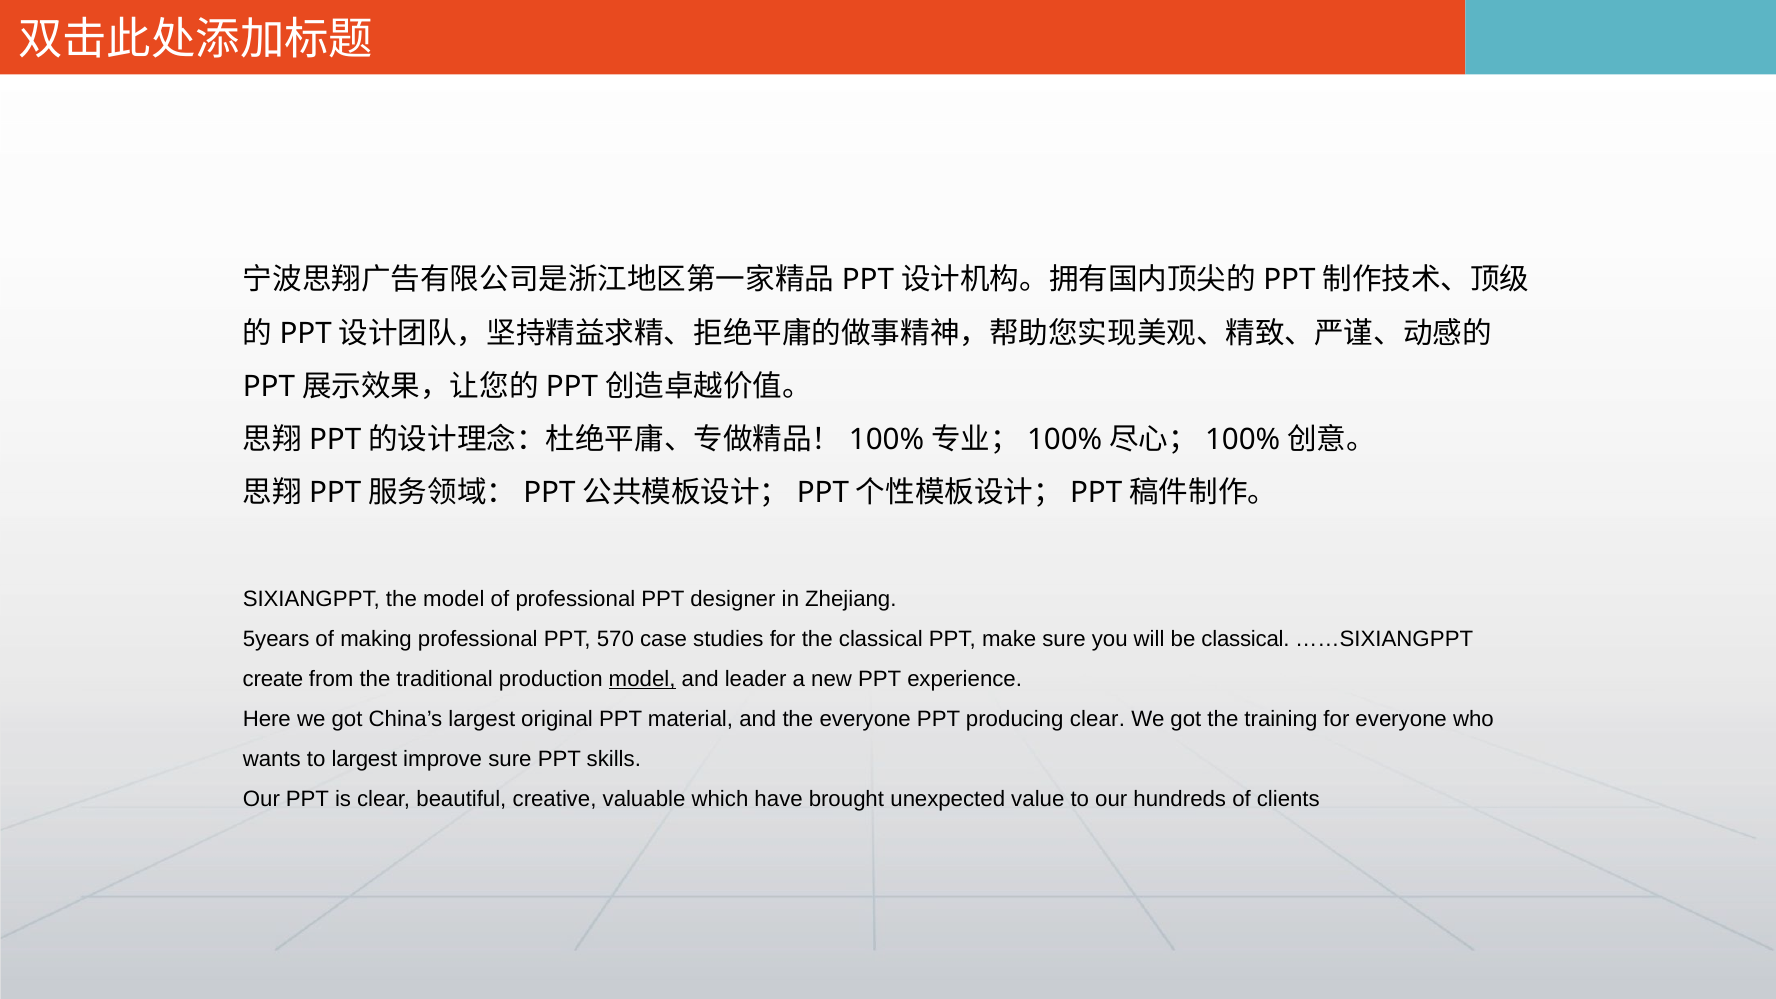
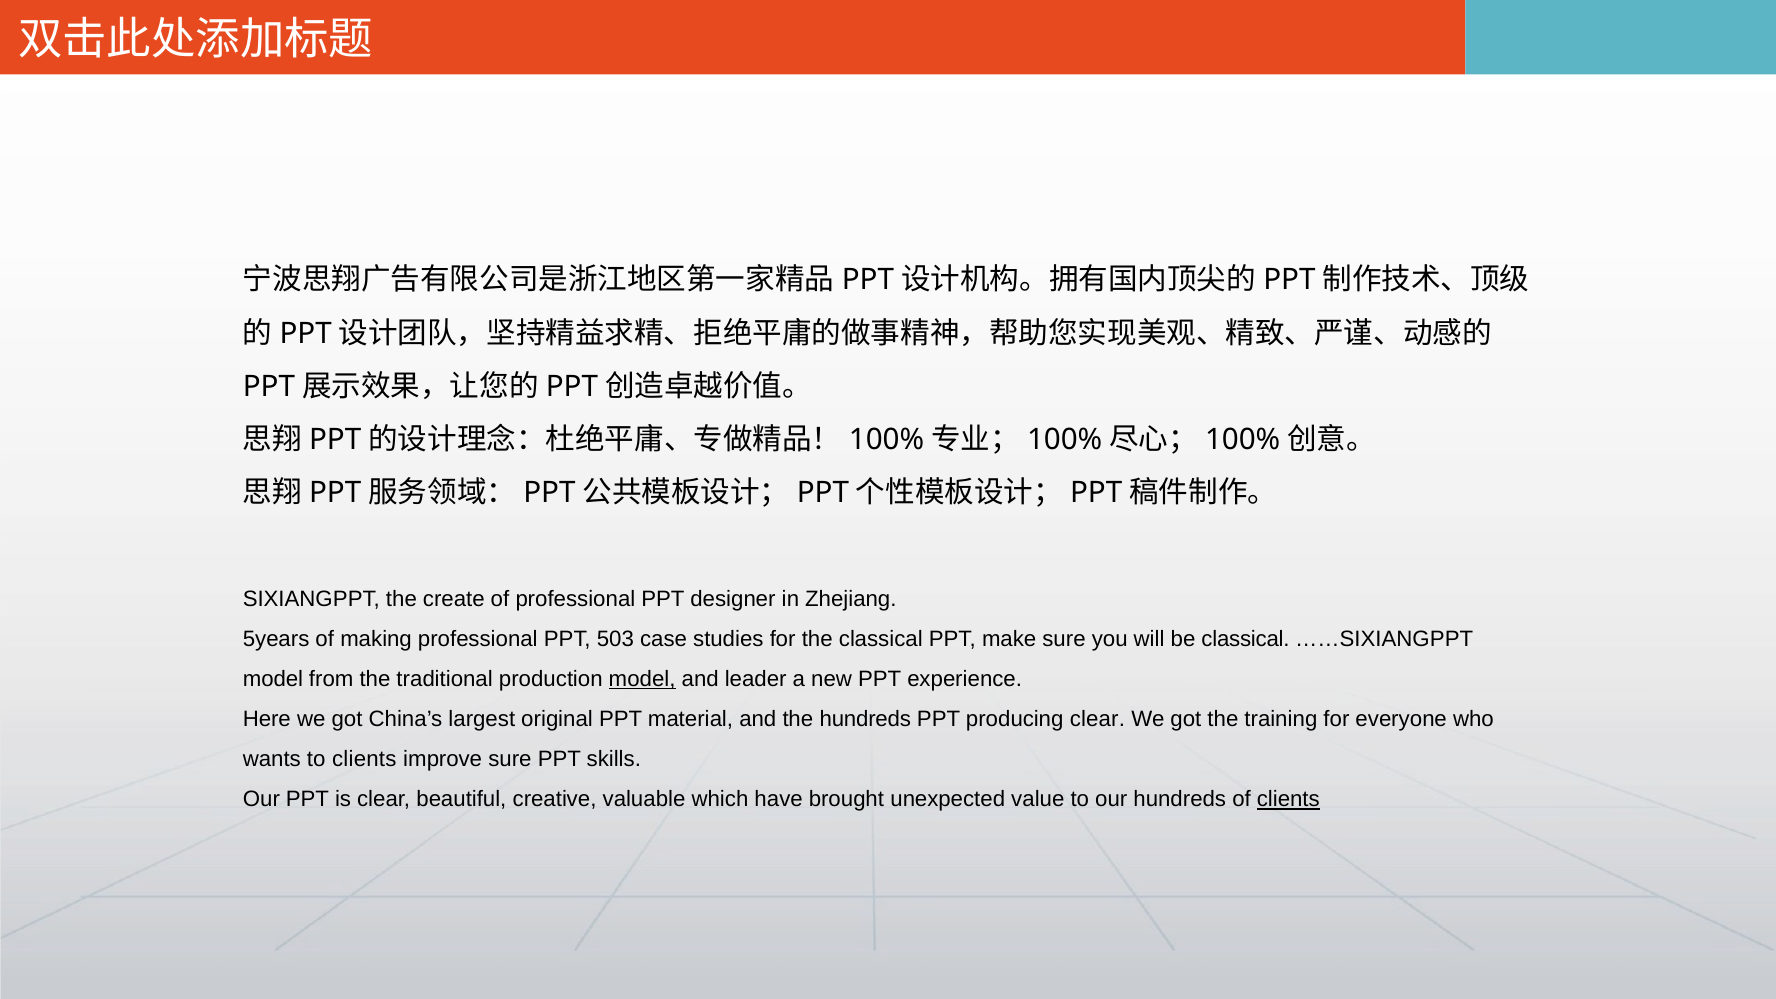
the model: model -> create (454, 599)
570: 570 -> 503 (615, 639)
create: create -> model (273, 679)
the everyone: everyone -> hundreds (865, 719)
to largest: largest -> clients (364, 759)
clients underline: none -> present (1288, 799)
